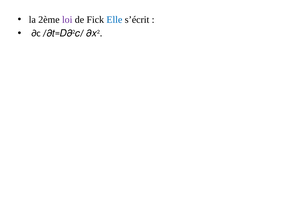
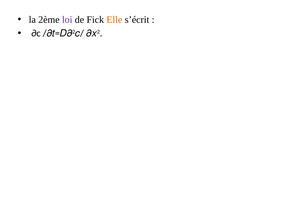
Elle colour: blue -> orange (114, 20)
